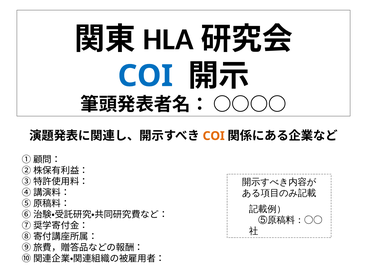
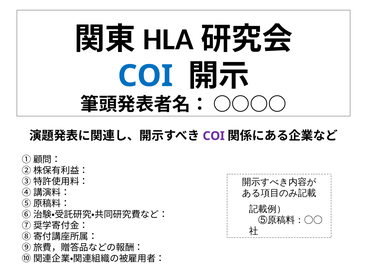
COI colour: orange -> purple (214, 136)
